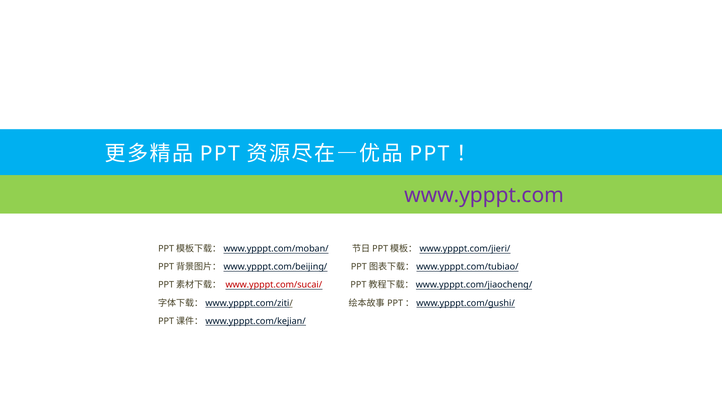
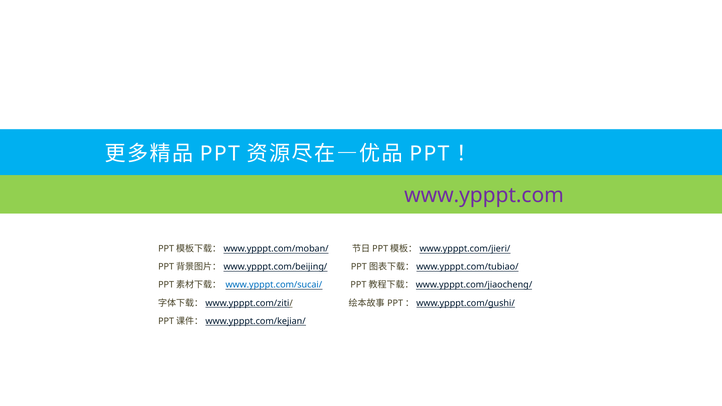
www.ypppt.com/sucai/ colour: red -> blue (274, 285)
